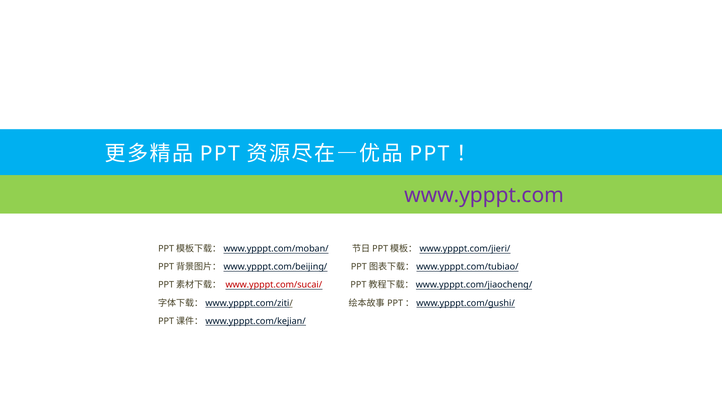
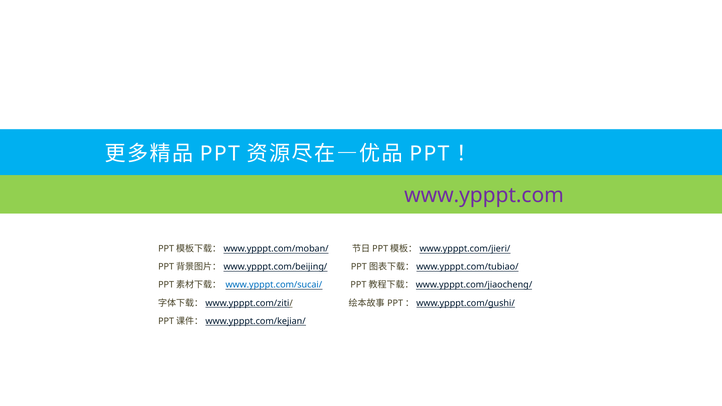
www.ypppt.com/sucai/ colour: red -> blue (274, 285)
